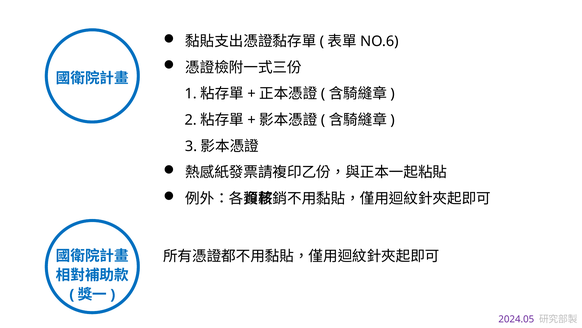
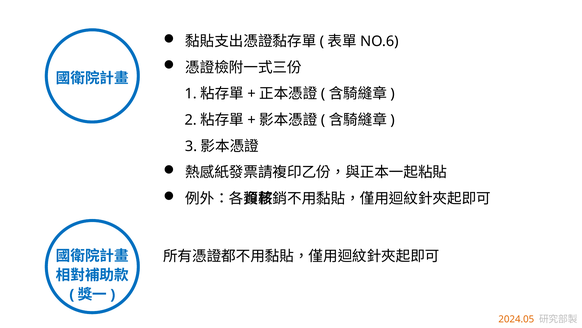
2024.05 colour: purple -> orange (516, 319)
